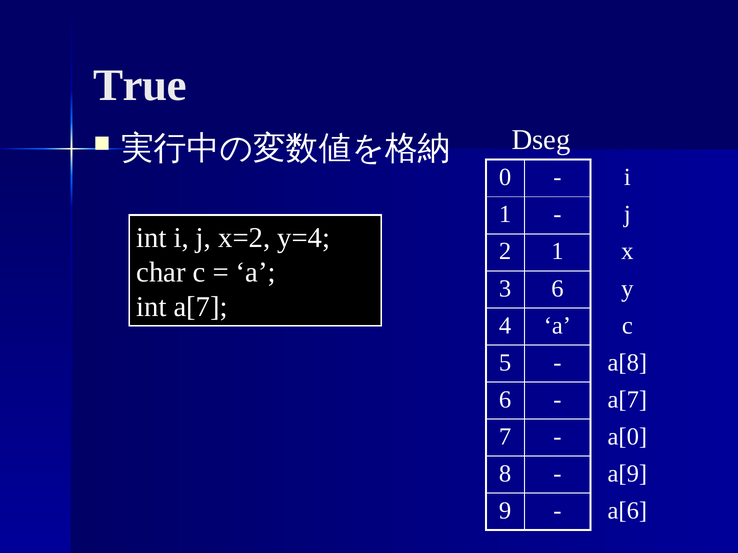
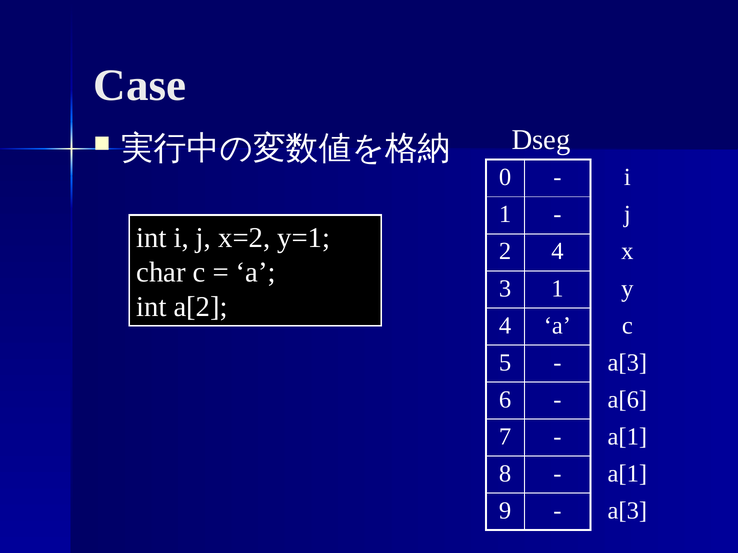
True: True -> Case (140, 86)
y=4: y=4 -> y=1 (304, 238)
2 1: 1 -> 4 (557, 252)
3 6: 6 -> 1 (557, 289)
int a[7: a[7 -> a[2 (201, 307)
a[8: a[8 -> a[3 (627, 363)
a[7: a[7 -> a[6 (627, 400)
a[0: a[0 -> a[1 (627, 437)
a[9: a[9 -> a[1 (627, 474)
a[6: a[6 -> a[3 (627, 511)
